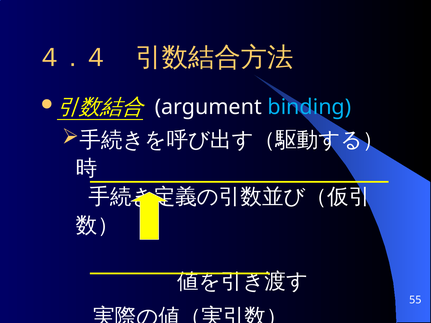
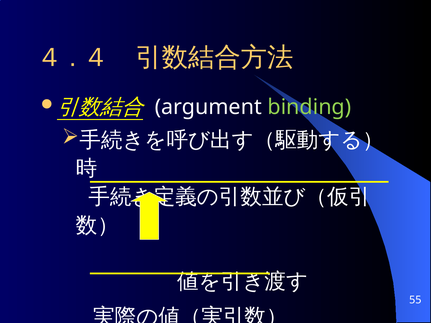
binding colour: light blue -> light green (309, 107)
